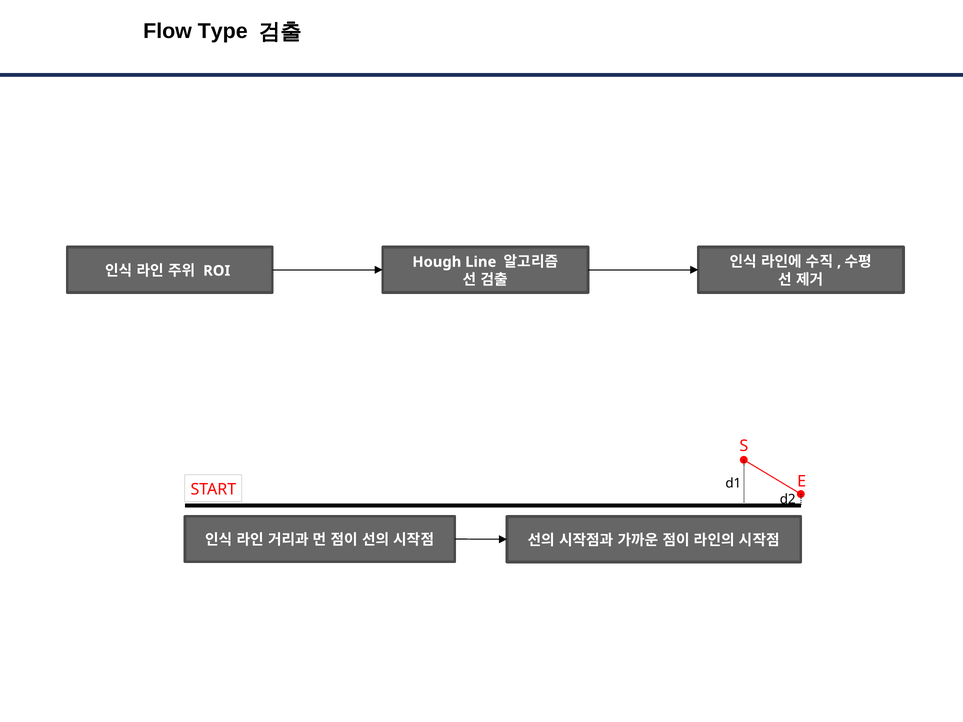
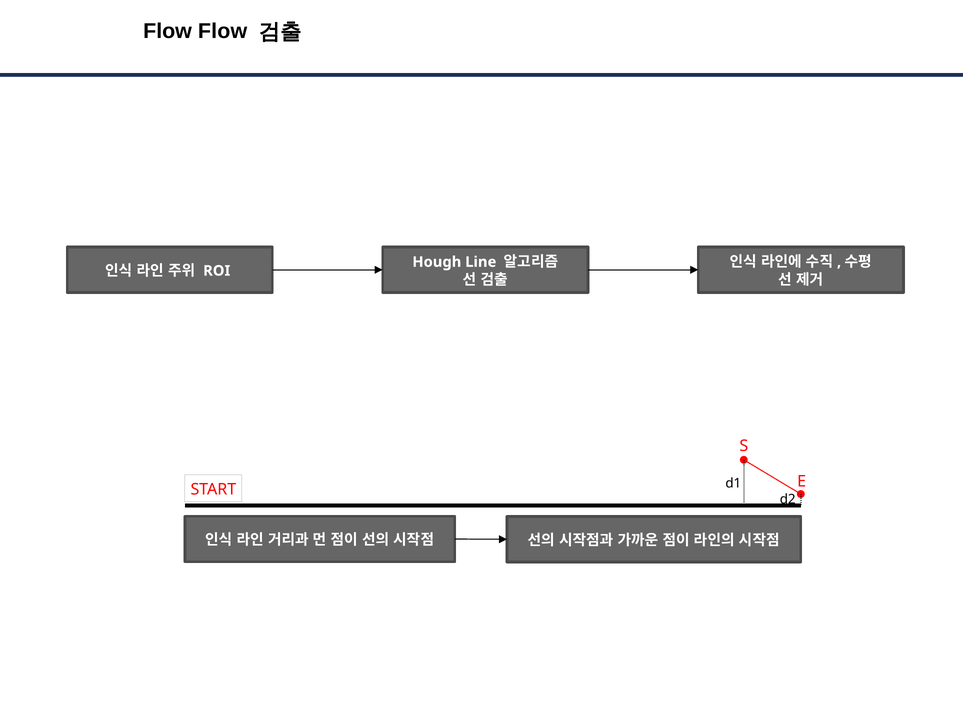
Flow Type: Type -> Flow (223, 31)
